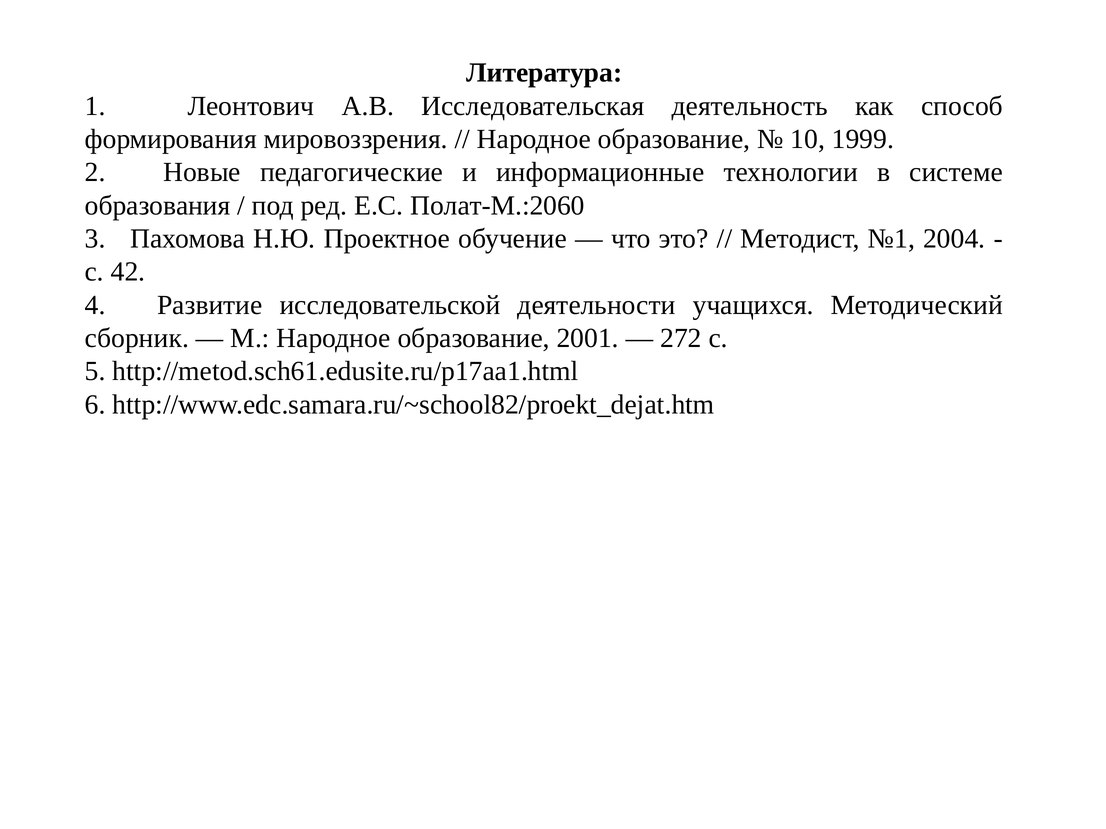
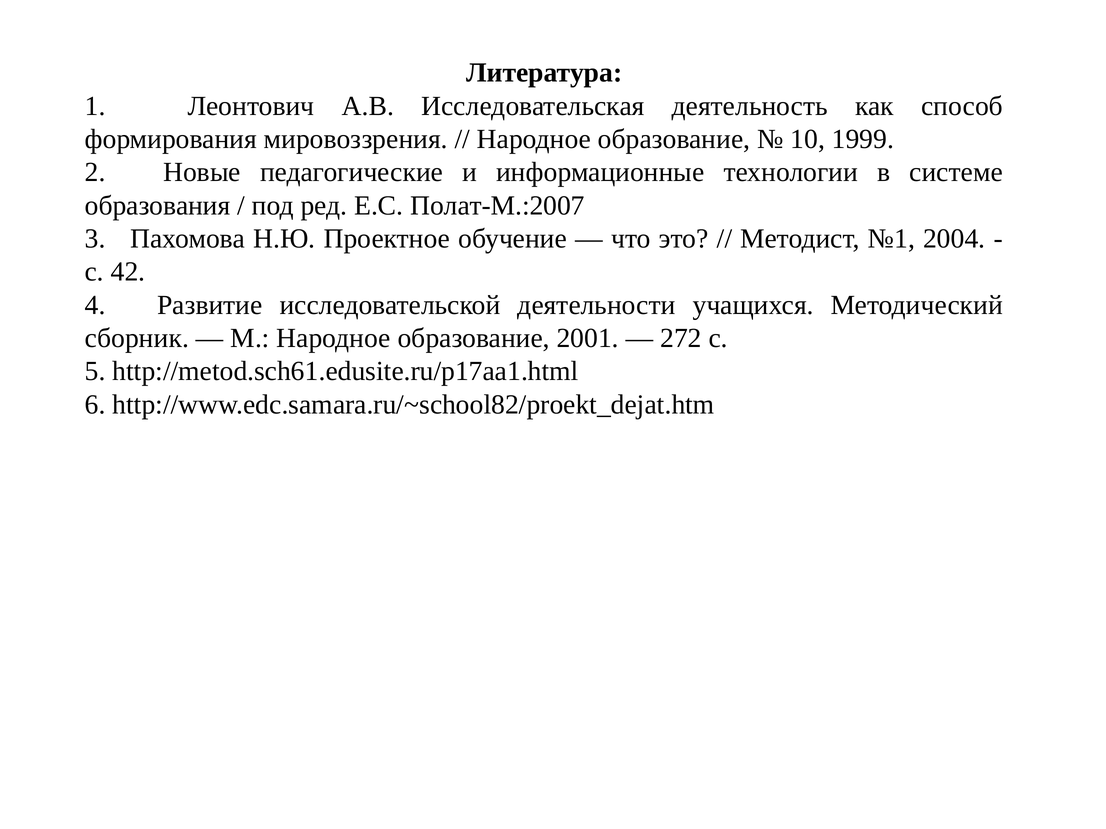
Полат-М.:2060: Полат-М.:2060 -> Полат-М.:2007 (498, 206)
